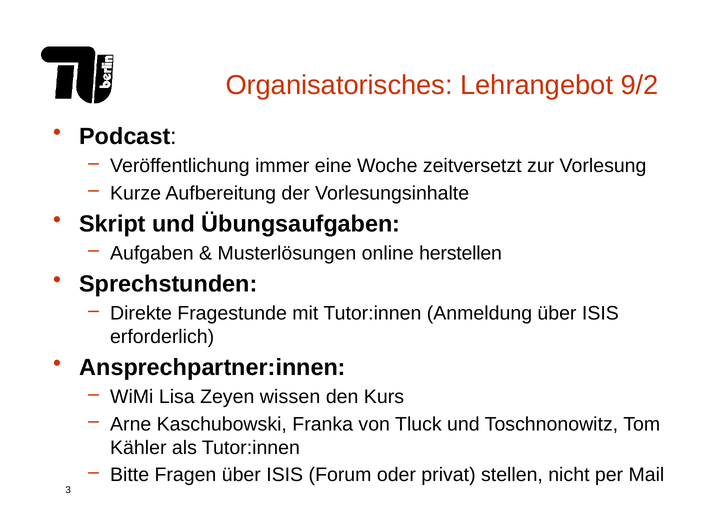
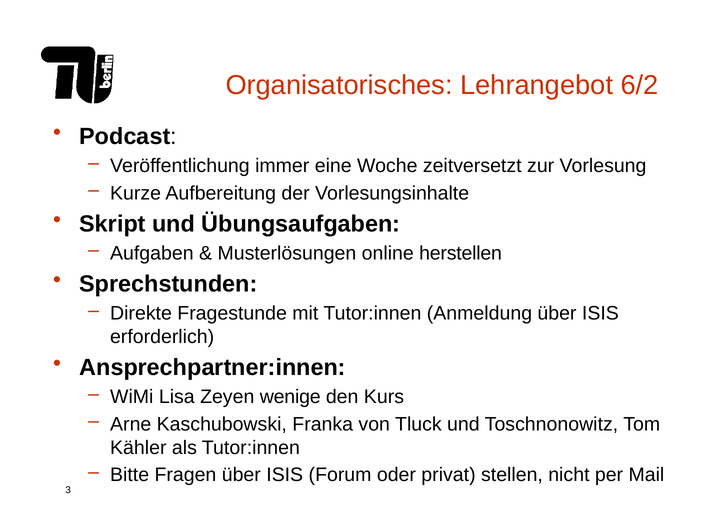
9/2: 9/2 -> 6/2 (640, 85)
wissen: wissen -> wenige (290, 396)
